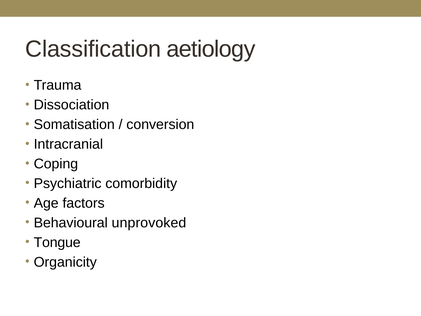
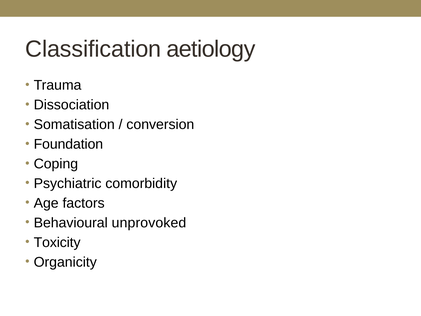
Intracranial: Intracranial -> Foundation (68, 144)
Tongue: Tongue -> Toxicity (57, 242)
